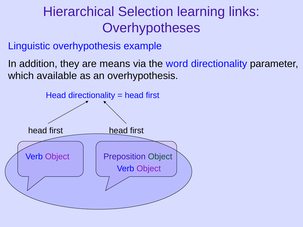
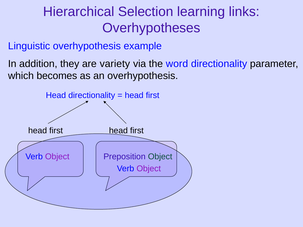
means: means -> variety (115, 64)
available: available -> becomes (57, 76)
